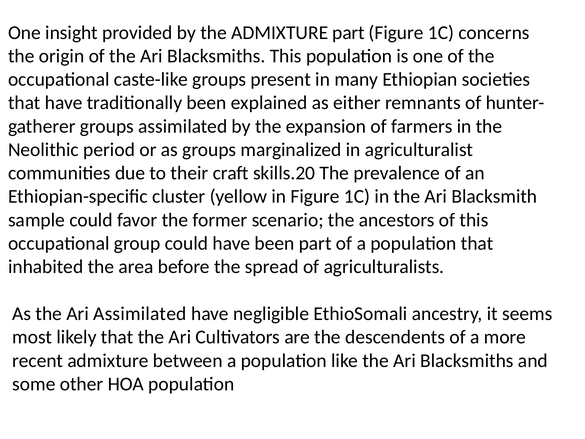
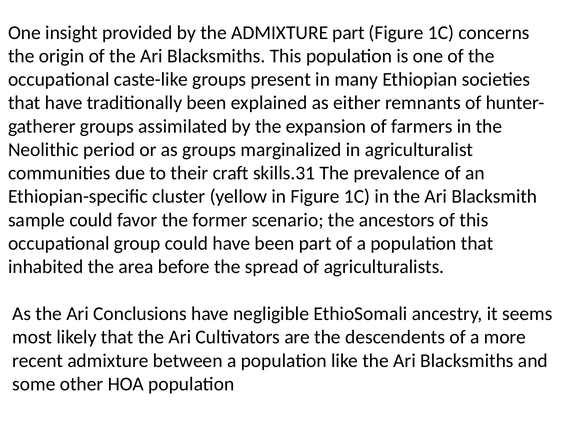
skills.20: skills.20 -> skills.31 (284, 173)
Ari Assimilated: Assimilated -> Conclusions (140, 314)
